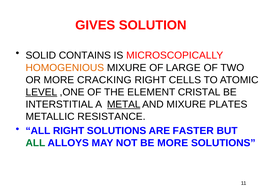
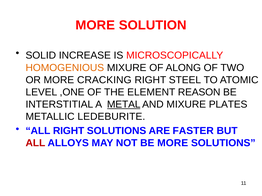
GIVES: GIVES -> MORE (95, 25)
CONTAINS: CONTAINS -> INCREASE (85, 55)
LARGE: LARGE -> ALONG (183, 68)
CELLS: CELLS -> STEEL (185, 80)
LEVEL underline: present -> none (41, 92)
CRISTAL: CRISTAL -> REASON (199, 92)
RESISTANCE: RESISTANCE -> LEDEBURITE (111, 117)
ALL colour: green -> red (35, 143)
